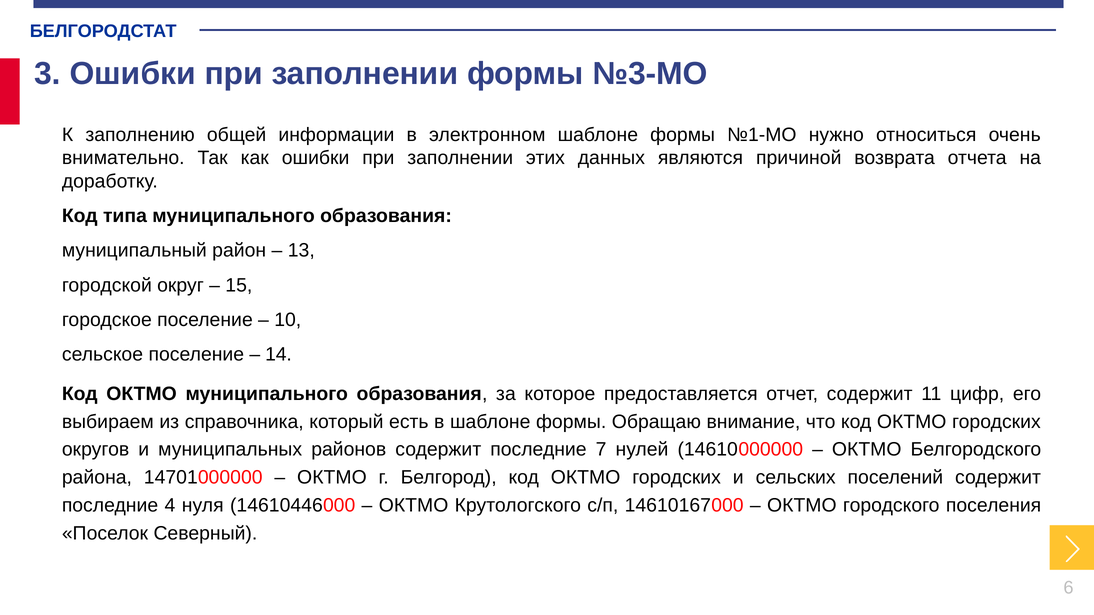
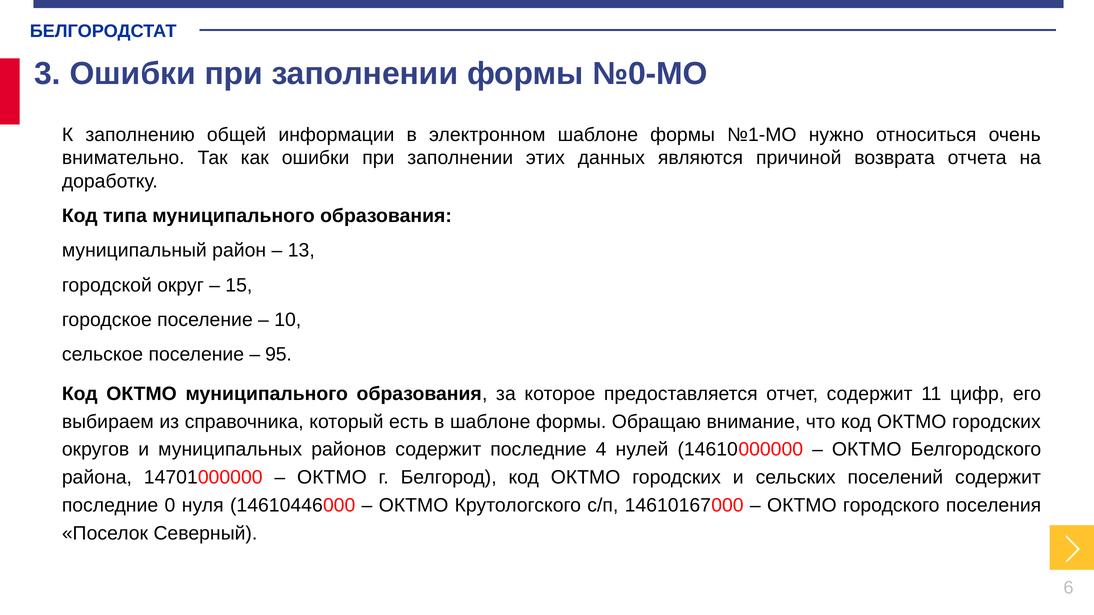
№3-МО: №3-МО -> №0-МО (650, 74)
14: 14 -> 95 (279, 355)
7: 7 -> 4 (601, 450)
4: 4 -> 0 (170, 506)
